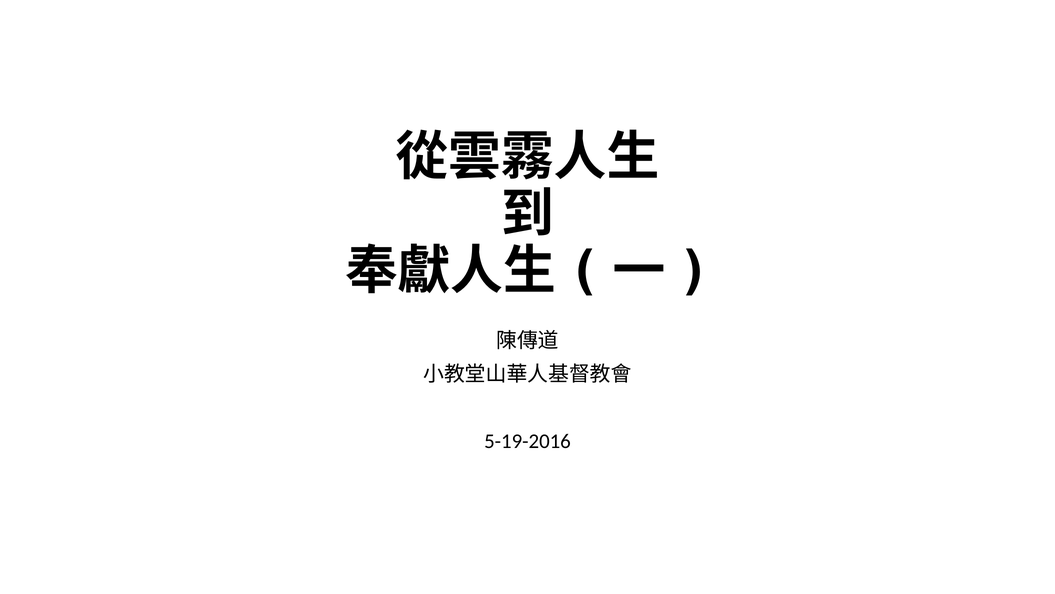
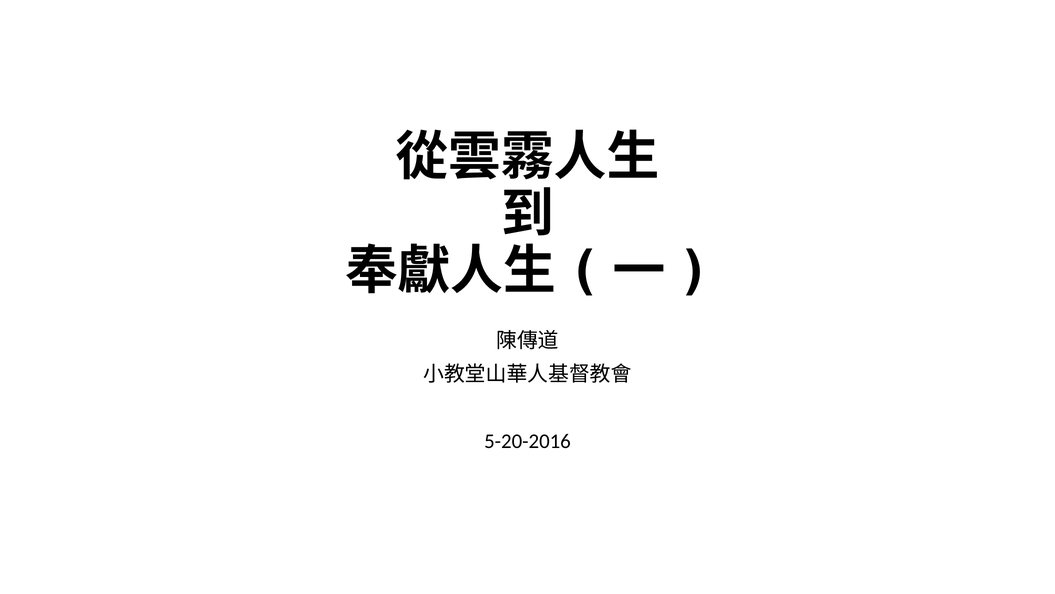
5-19-2016: 5-19-2016 -> 5-20-2016 (527, 441)
